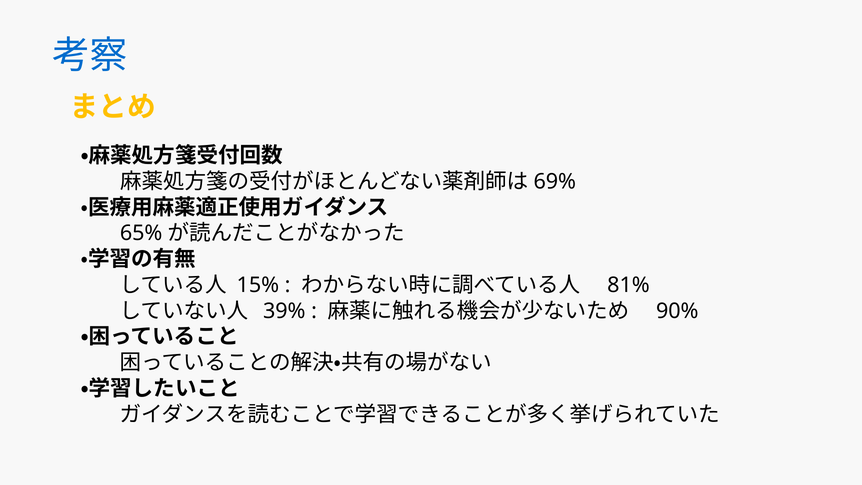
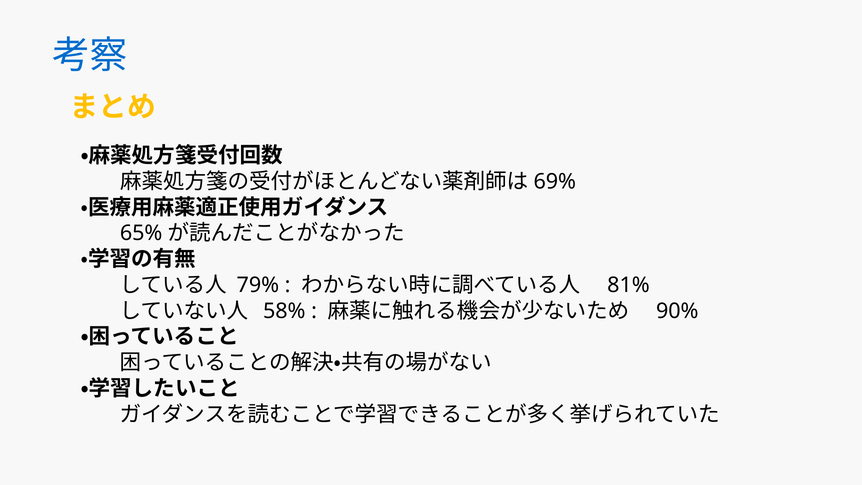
15%: 15% -> 79% (258, 285)
39%: 39% -> 58% (284, 311)
